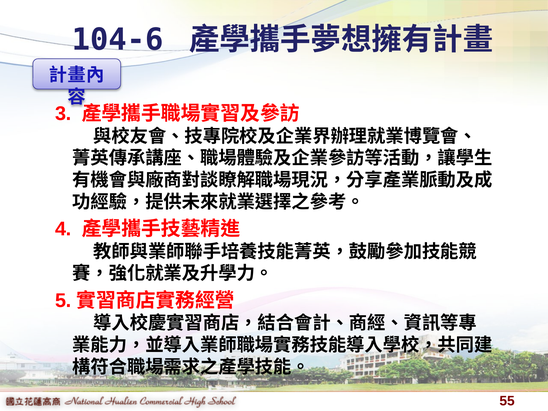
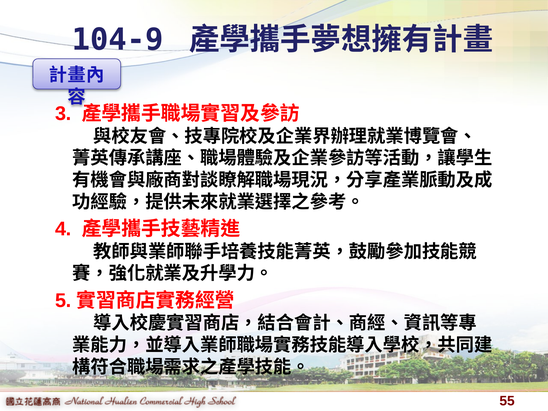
104-6: 104-6 -> 104-9 (118, 40)
